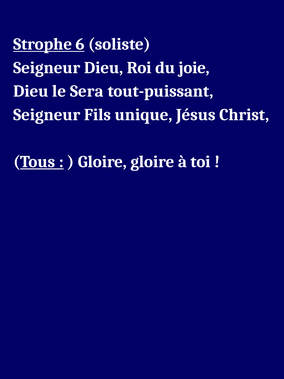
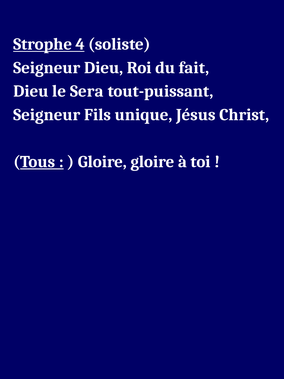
6: 6 -> 4 (80, 44)
joie: joie -> fait (194, 68)
